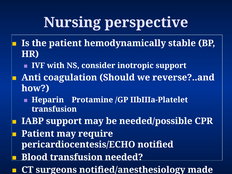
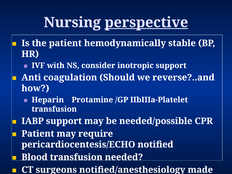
perspective underline: none -> present (146, 22)
